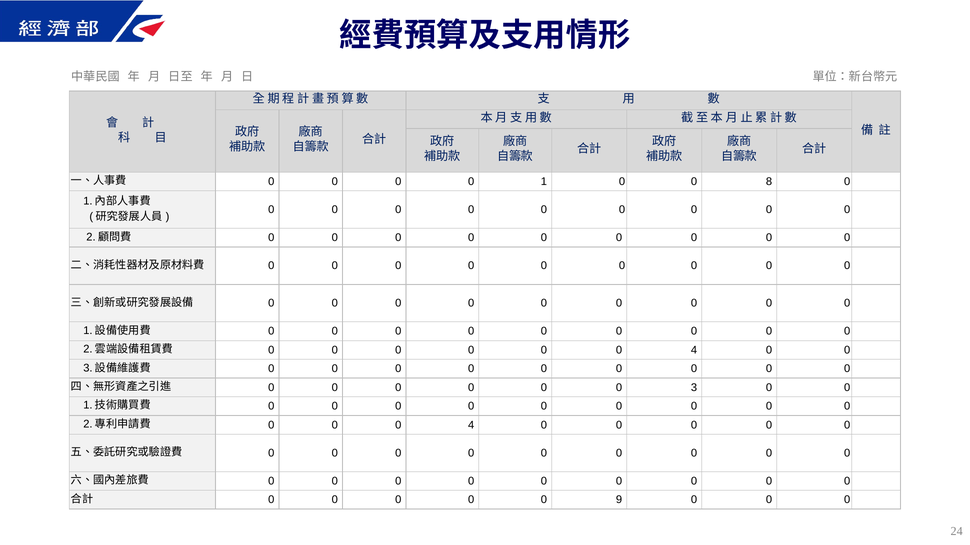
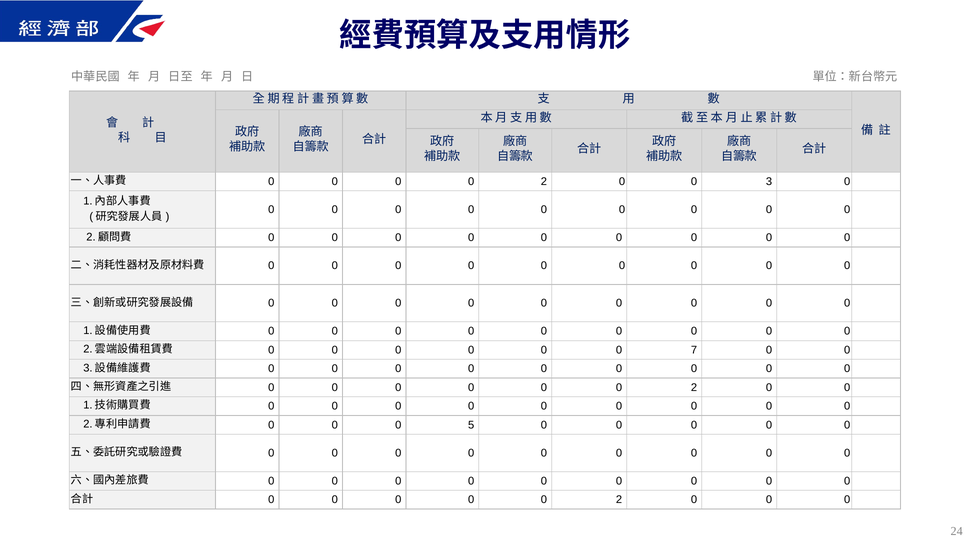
1: 1 -> 2 (544, 182)
8: 8 -> 3 (769, 182)
4: 4 -> 7 (694, 350)
3: 3 -> 2 (694, 388)
4: 4 -> 5 (471, 425)
9: 9 -> 2 (619, 500)
